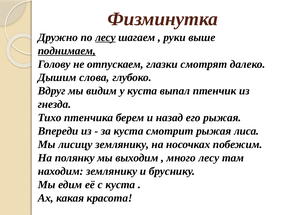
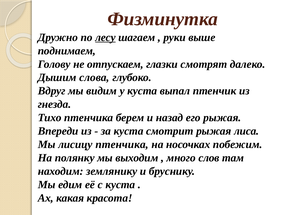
поднимаем underline: present -> none (67, 51)
лисицу землянику: землянику -> птенчика (122, 145)
много лесу: лесу -> слов (209, 158)
